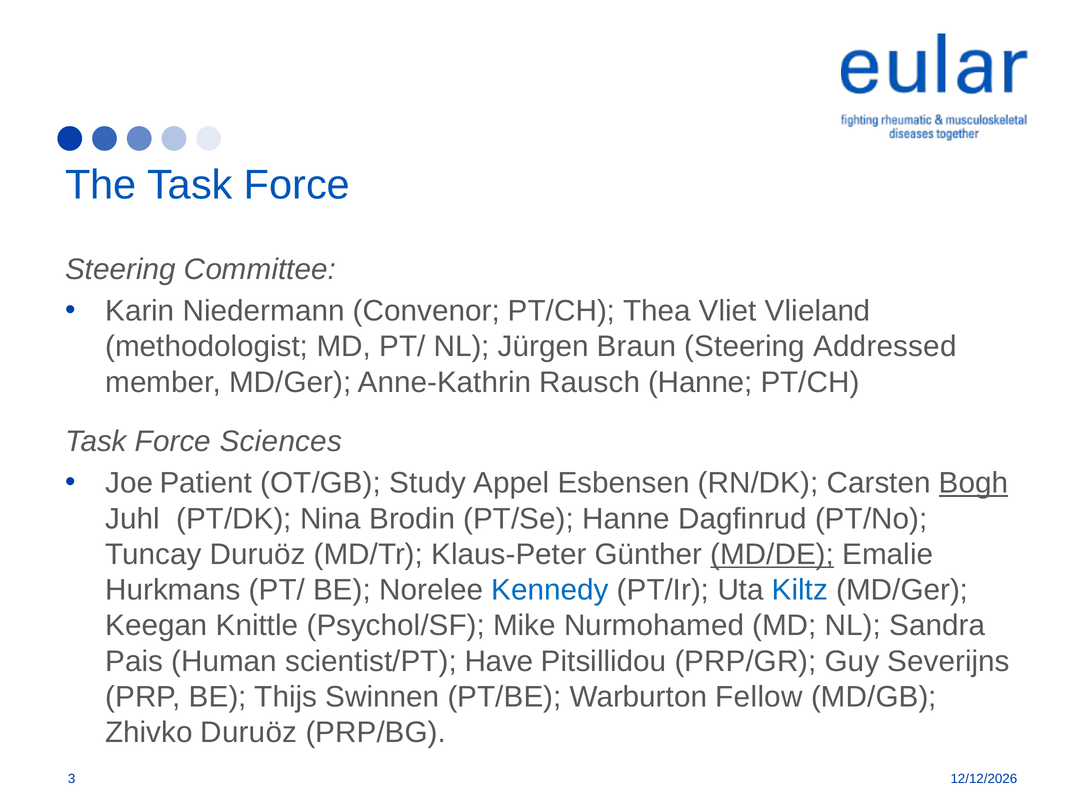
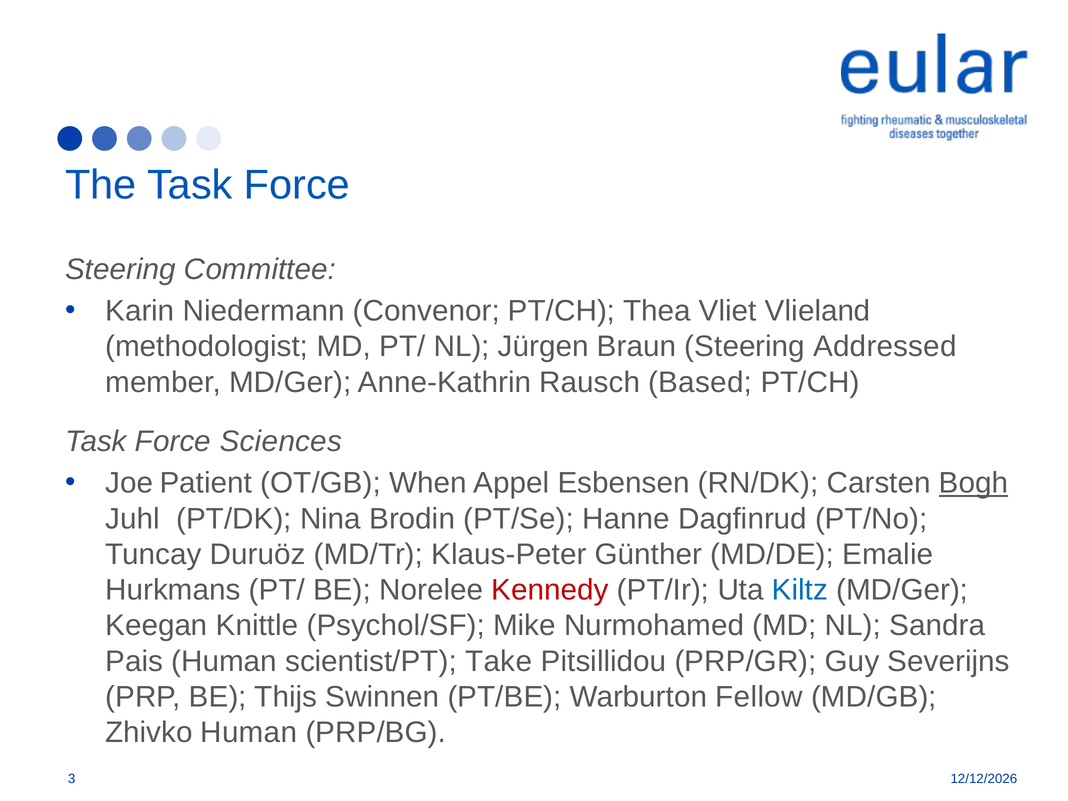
Rausch Hanne: Hanne -> Based (700, 382)
Study: Study -> When (428, 483)
MD/DE underline: present -> none (772, 554)
Kennedy colour: blue -> red (550, 590)
Have: Have -> Take (499, 661)
Zhivko Duruöz: Duruöz -> Human (249, 732)
